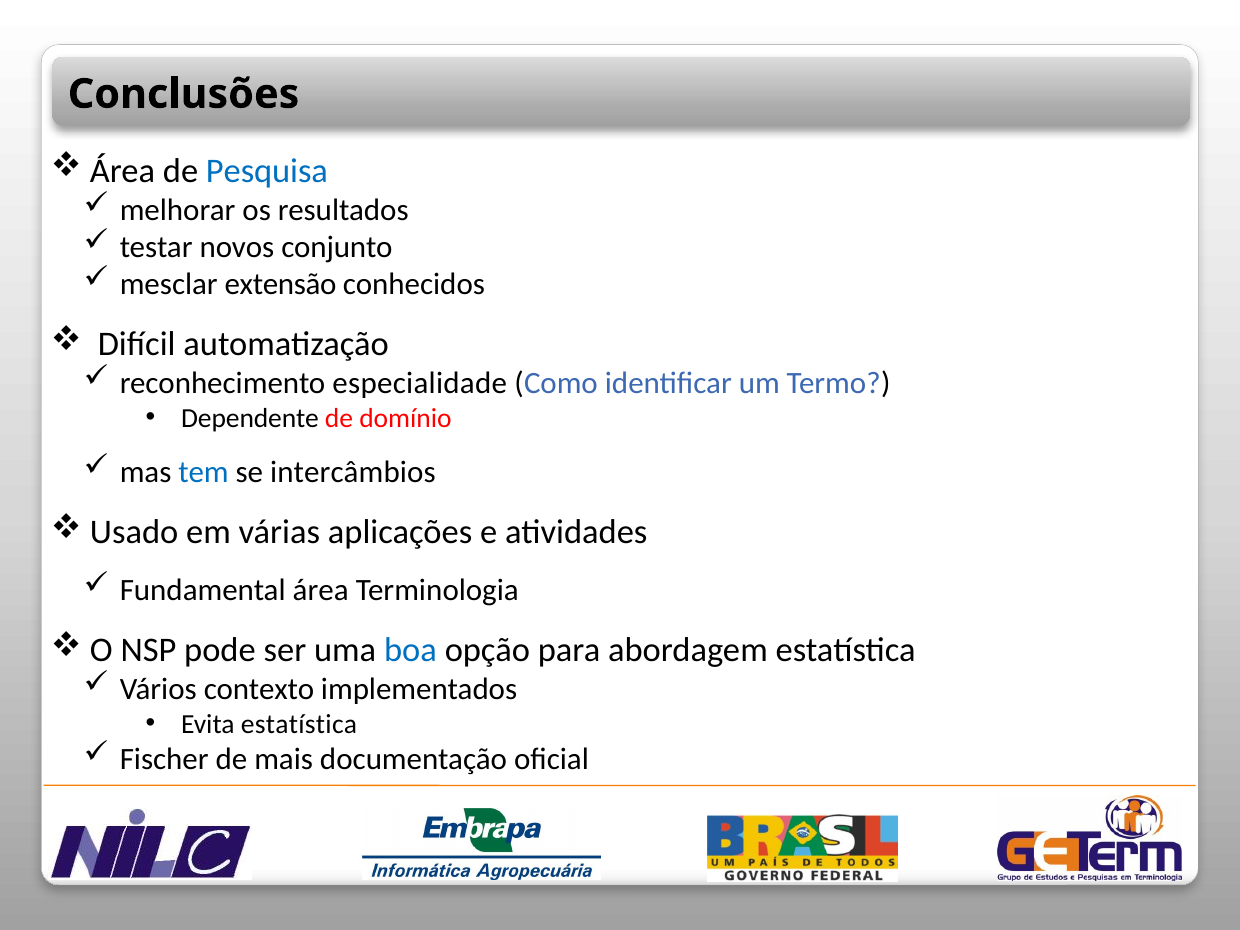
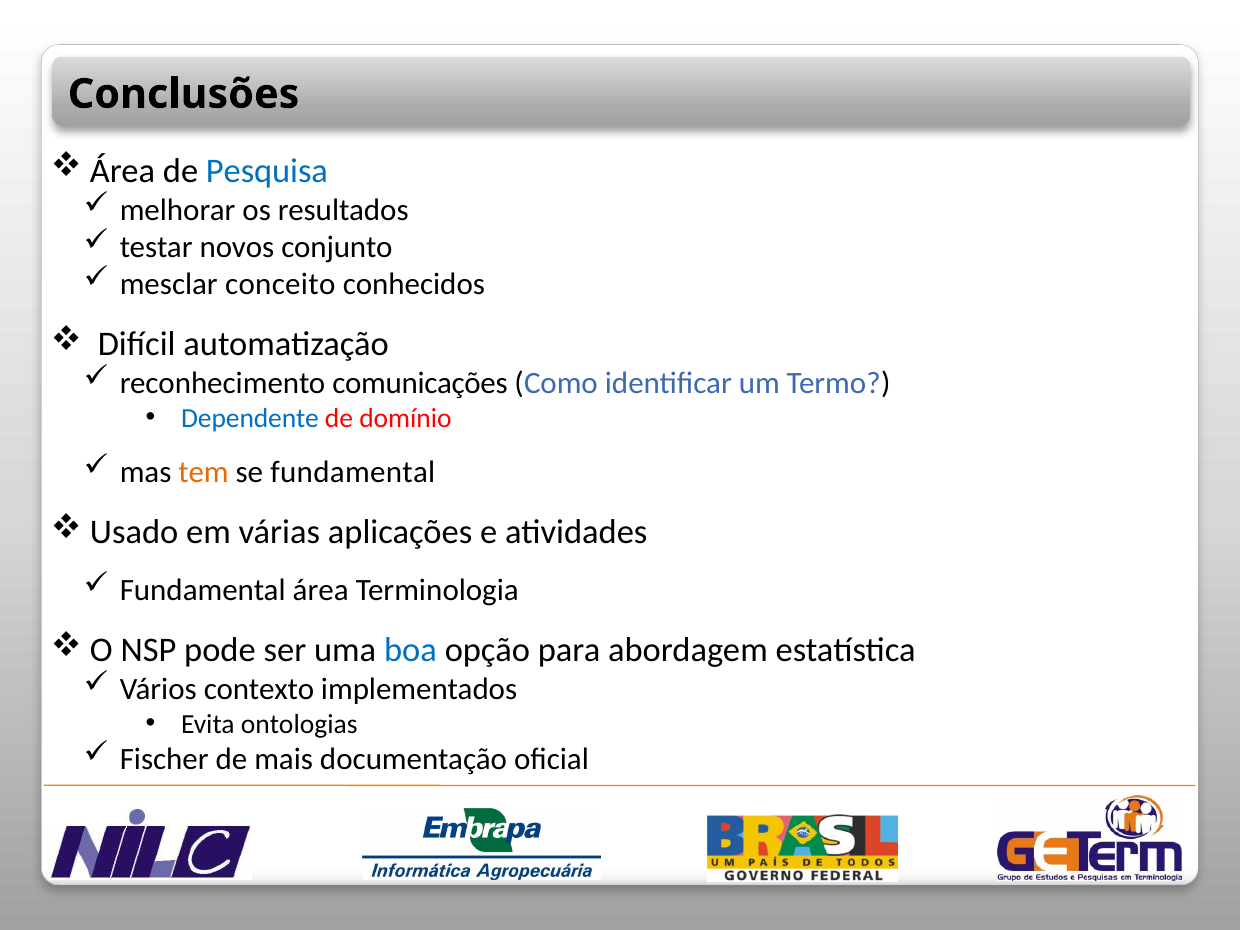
extensão: extensão -> conceito (280, 284)
especialidade: especialidade -> comunicações (420, 383)
Dependente colour: black -> blue (250, 418)
tem colour: blue -> orange (204, 472)
se intercâmbios: intercâmbios -> fundamental (353, 472)
Evita estatística: estatística -> ontologias (299, 724)
